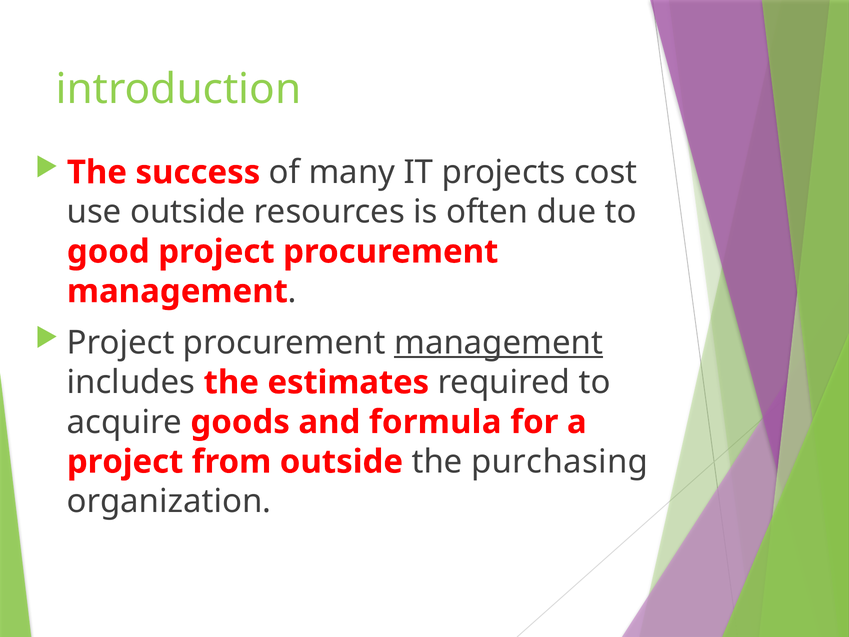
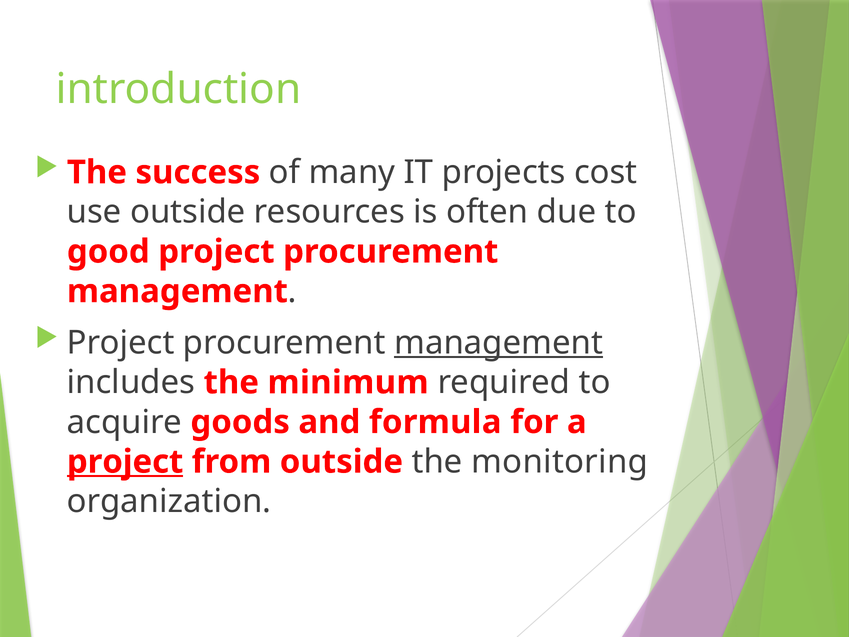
estimates: estimates -> minimum (348, 382)
project underline: none -> present (125, 462)
purchasing: purchasing -> monitoring (560, 462)
